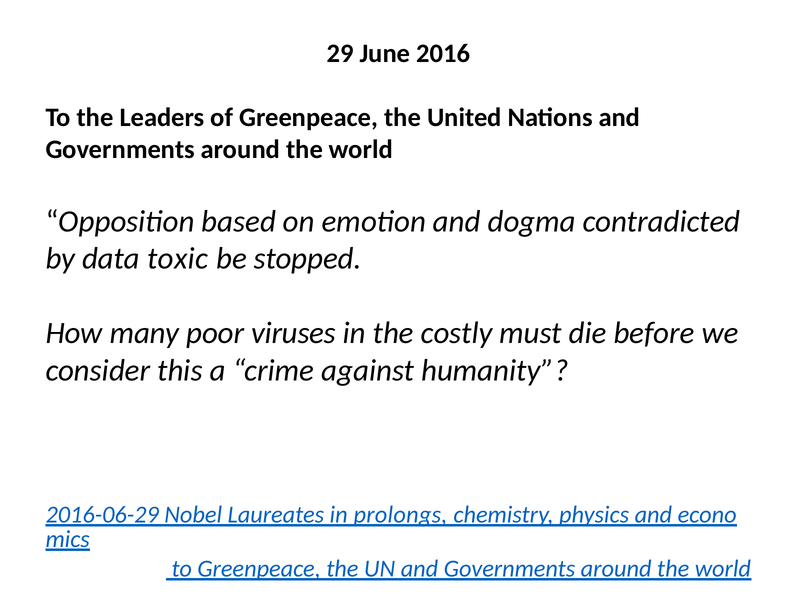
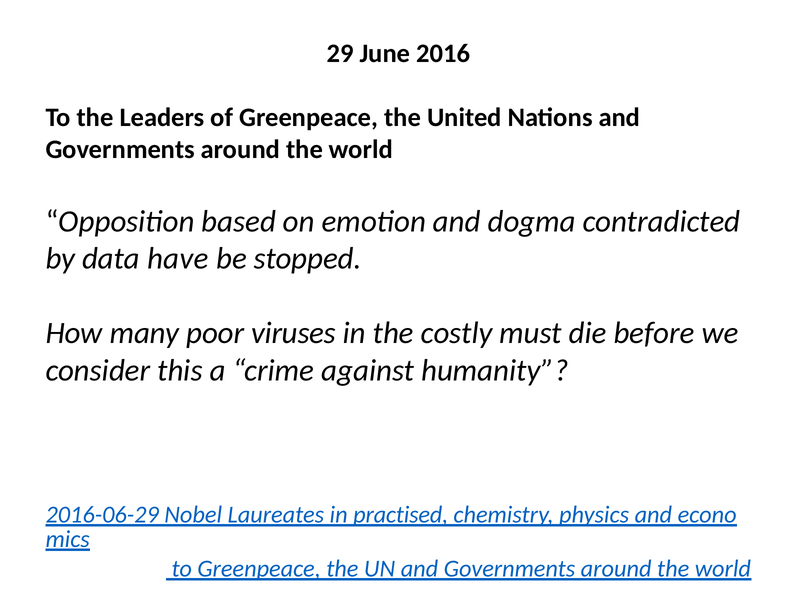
toxic: toxic -> have (178, 259)
prolongs: prolongs -> practised (401, 515)
